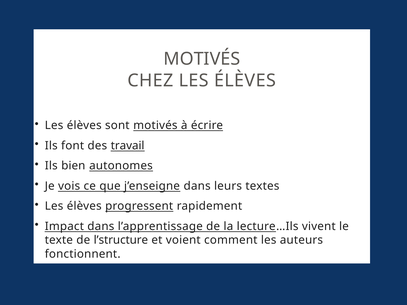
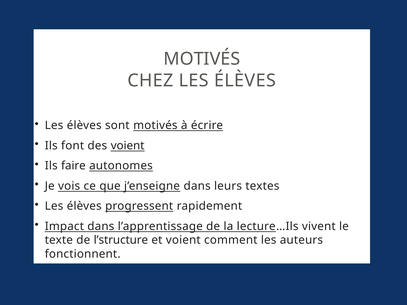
des travail: travail -> voient (128, 146)
bien: bien -> faire (73, 166)
